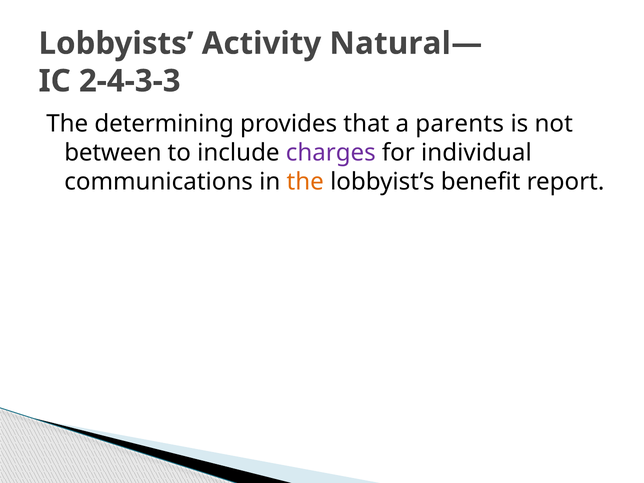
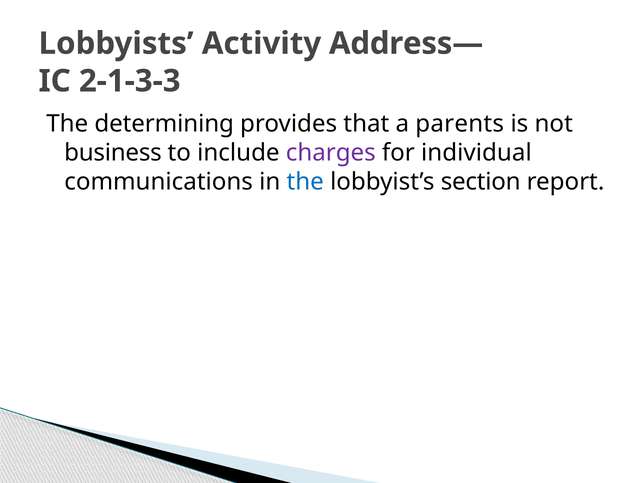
Natural—: Natural— -> Address— (406, 43)
2-4-3-3: 2-4-3-3 -> 2-1-3-3 (130, 81)
between: between -> business (113, 153)
the colour: orange -> blue (305, 182)
benefit: benefit -> section (481, 182)
